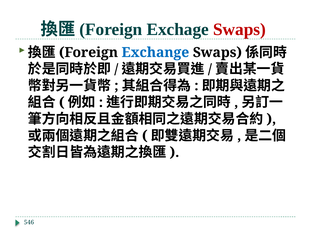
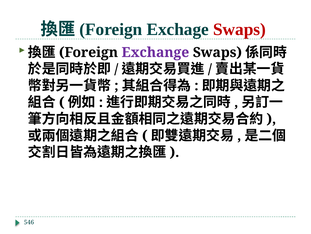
Exchange colour: blue -> purple (155, 52)
